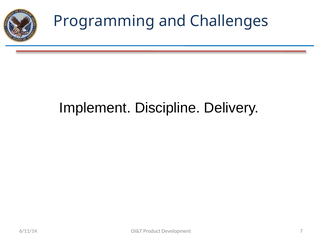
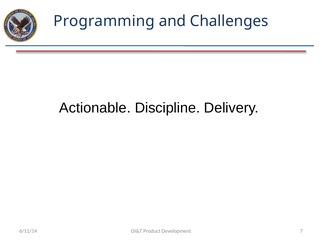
Implement: Implement -> Actionable (95, 108)
